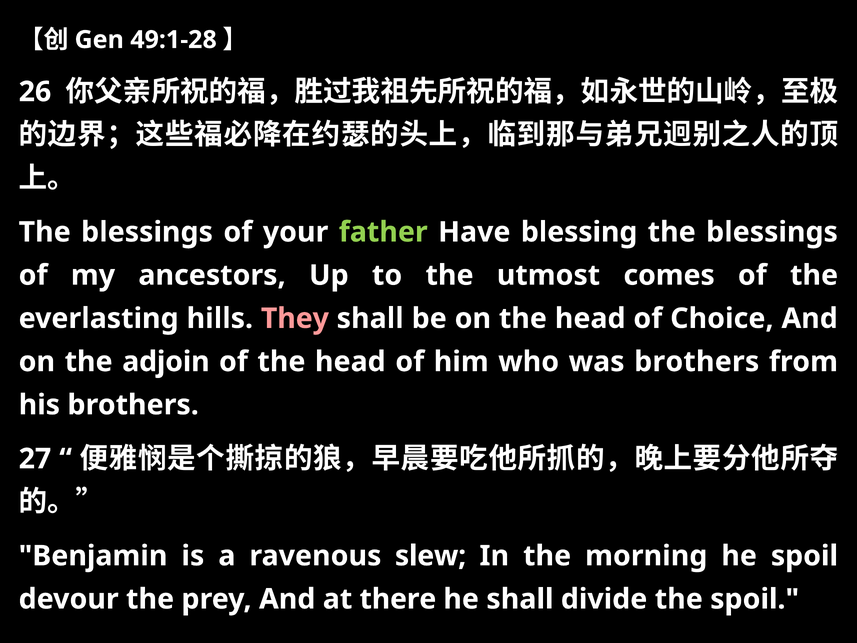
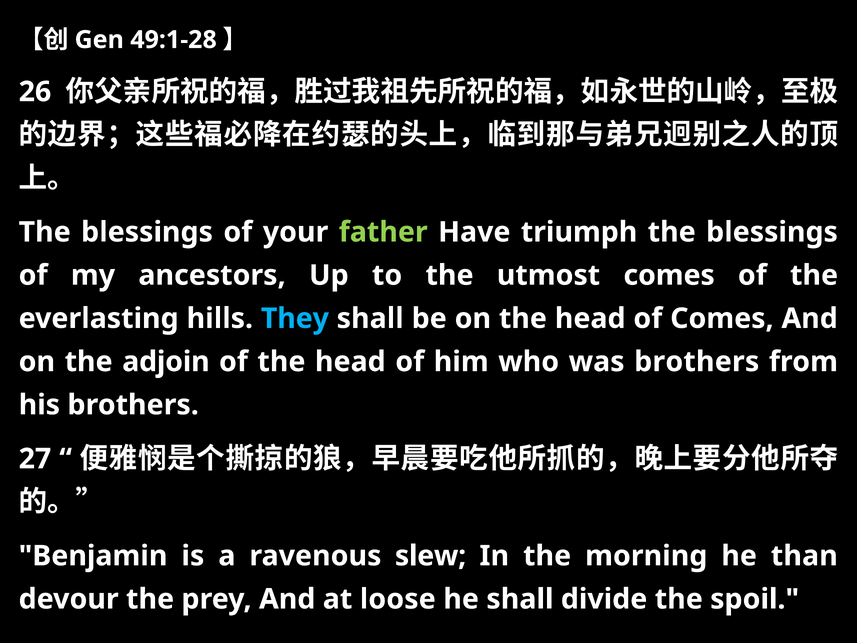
blessing: blessing -> triumph (579, 232)
They colour: pink -> light blue (295, 318)
of Choice: Choice -> Comes (722, 318)
he spoil: spoil -> than (804, 556)
there: there -> loose (398, 599)
